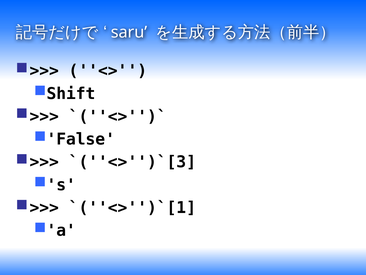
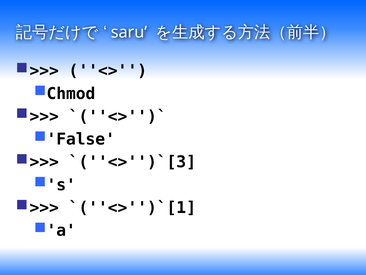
Shift: Shift -> Chmod (71, 93)
